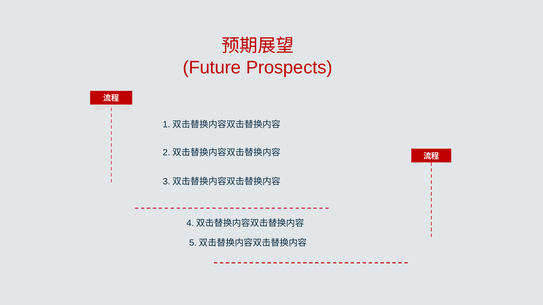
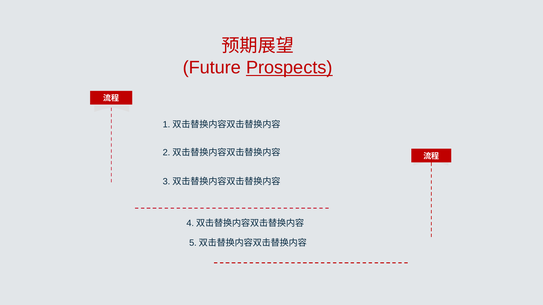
Prospects underline: none -> present (289, 68)
